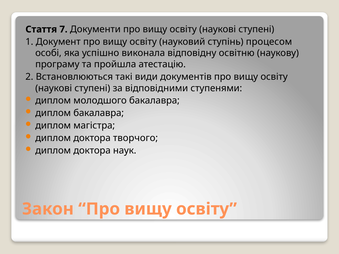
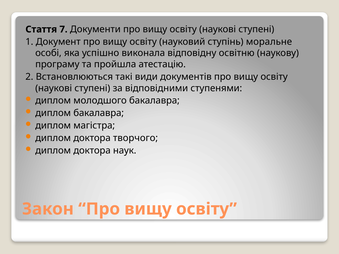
процесом: процесом -> моральне (269, 42)
